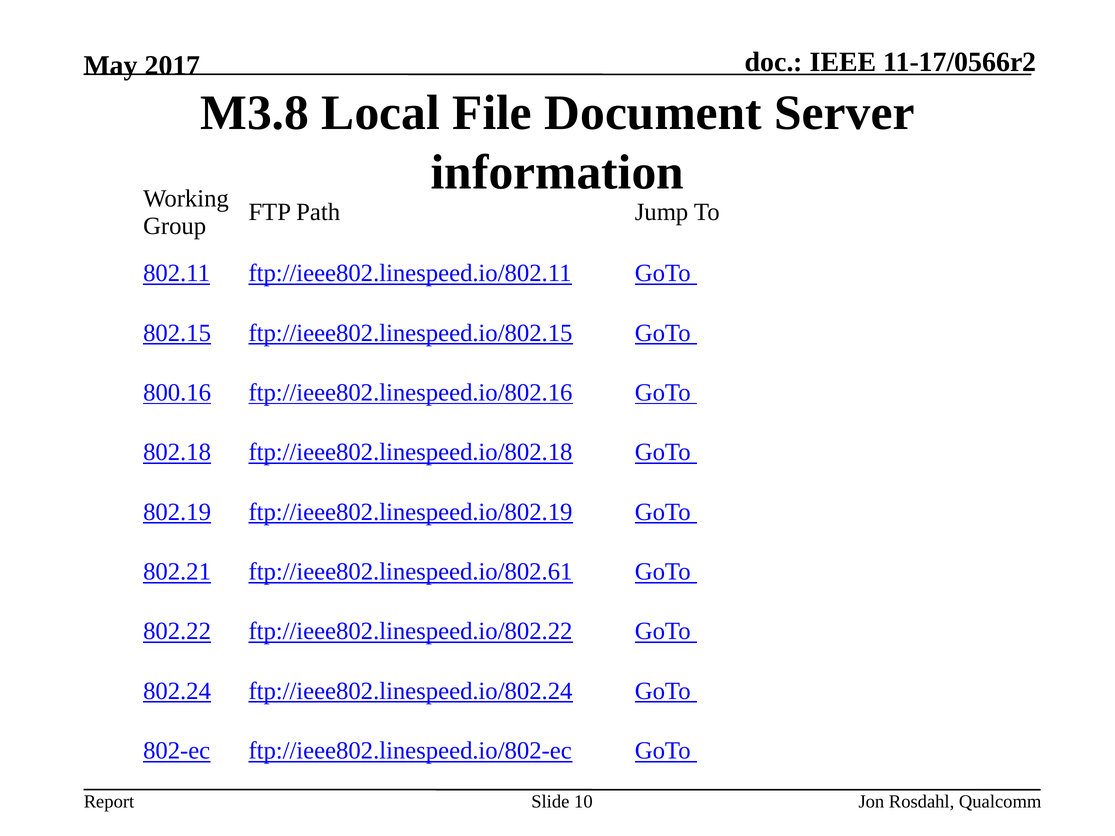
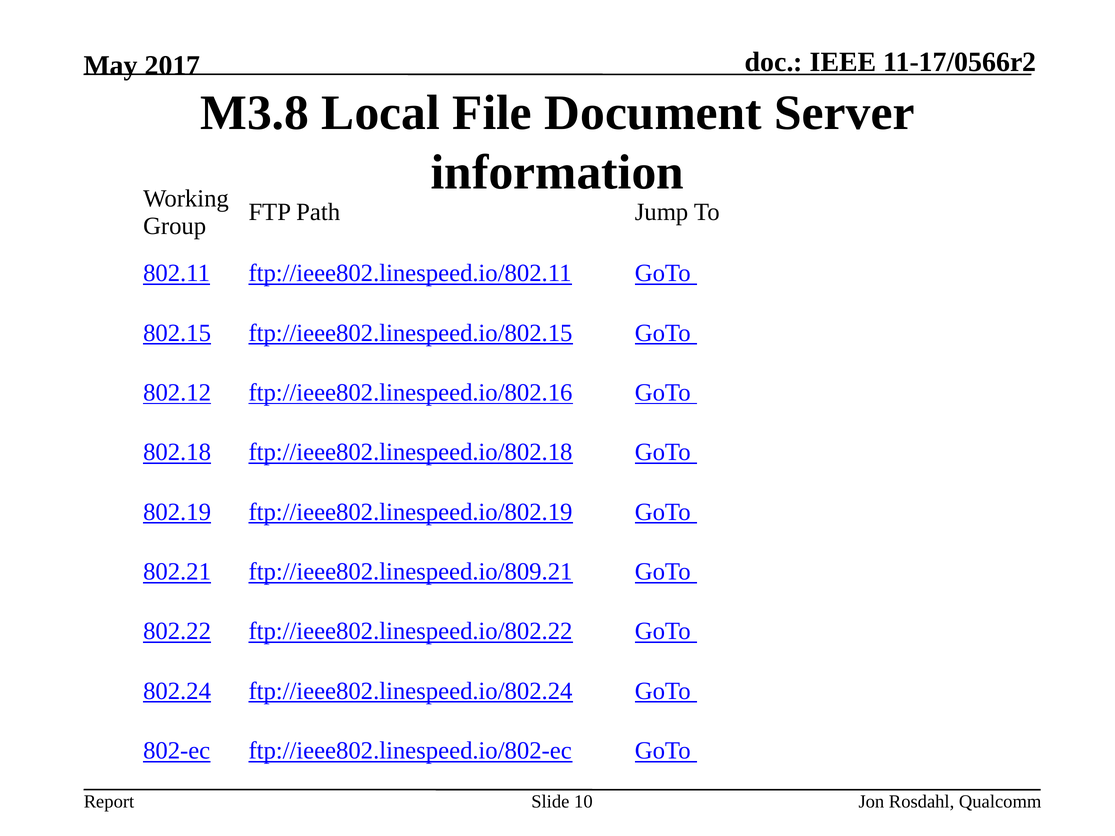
800.16: 800.16 -> 802.12 (177, 393)
ftp://ieee802.linespeed.io/802.61: ftp://ieee802.linespeed.io/802.61 -> ftp://ieee802.linespeed.io/809.21 (411, 572)
